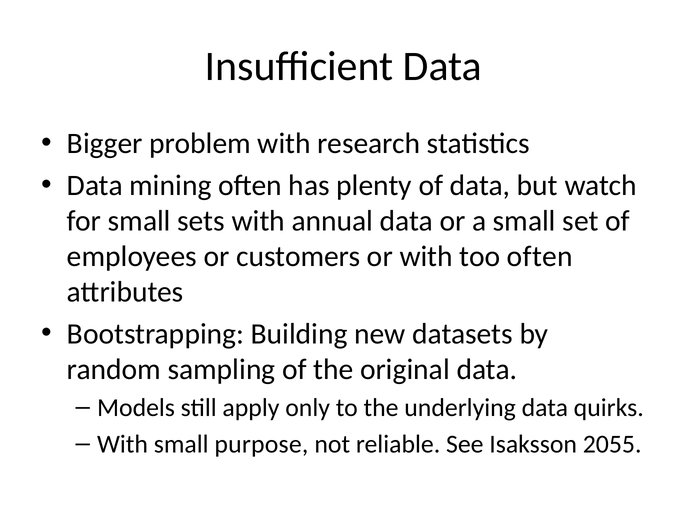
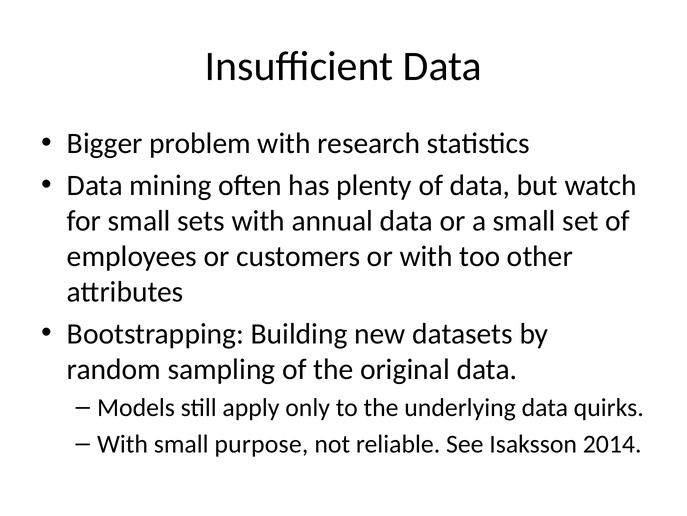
too often: often -> other (540, 256)
2055: 2055 -> 2014 (612, 443)
